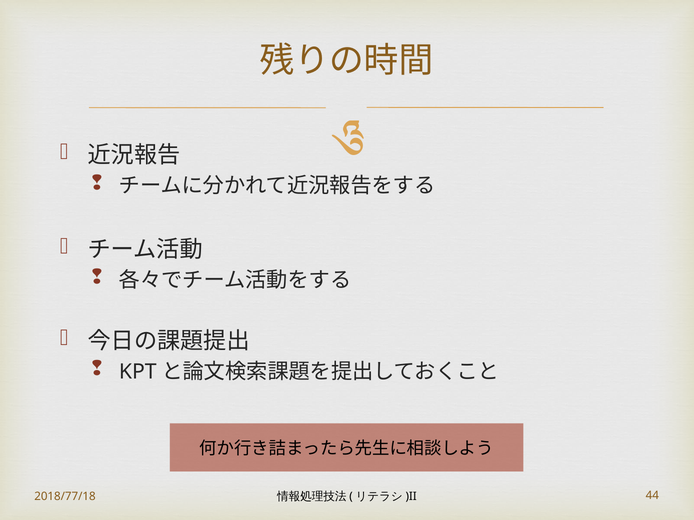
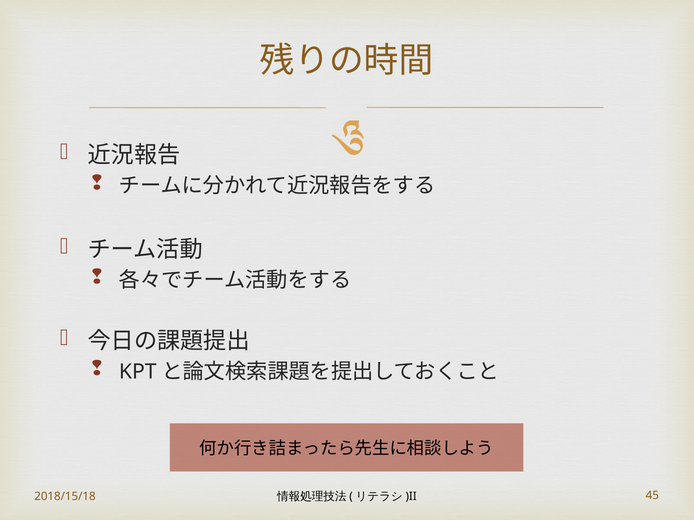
2018/77/18: 2018/77/18 -> 2018/15/18 (65, 497)
44: 44 -> 45 (652, 496)
